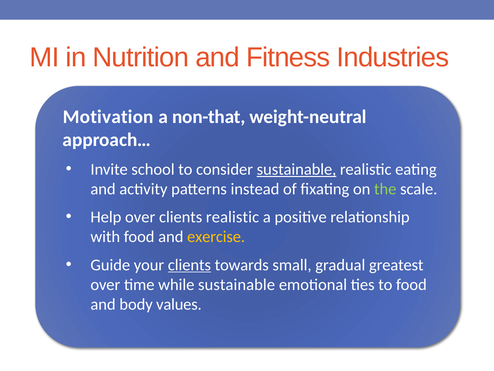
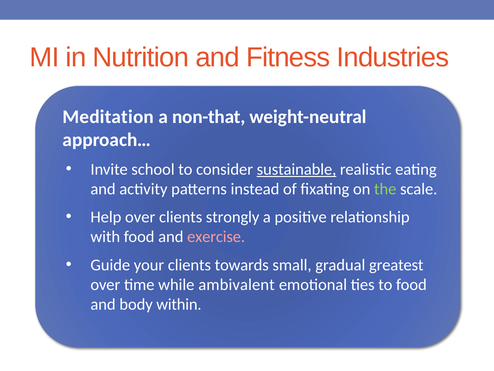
Motivation: Motivation -> Meditation (108, 117)
clients realistic: realistic -> strongly (233, 217)
exercise colour: yellow -> pink (216, 237)
clients underline: present -> none (189, 265)
while sustainable: sustainable -> ambivalent (237, 284)
values: values -> within (179, 304)
